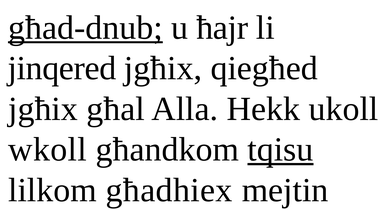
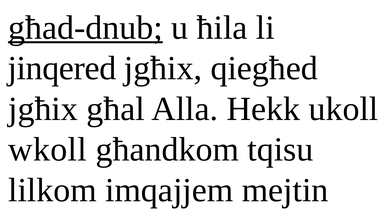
ħajr: ħajr -> ħila (222, 28)
tqisu underline: present -> none (280, 150)
għadhiex: għadhiex -> imqajjem (169, 191)
